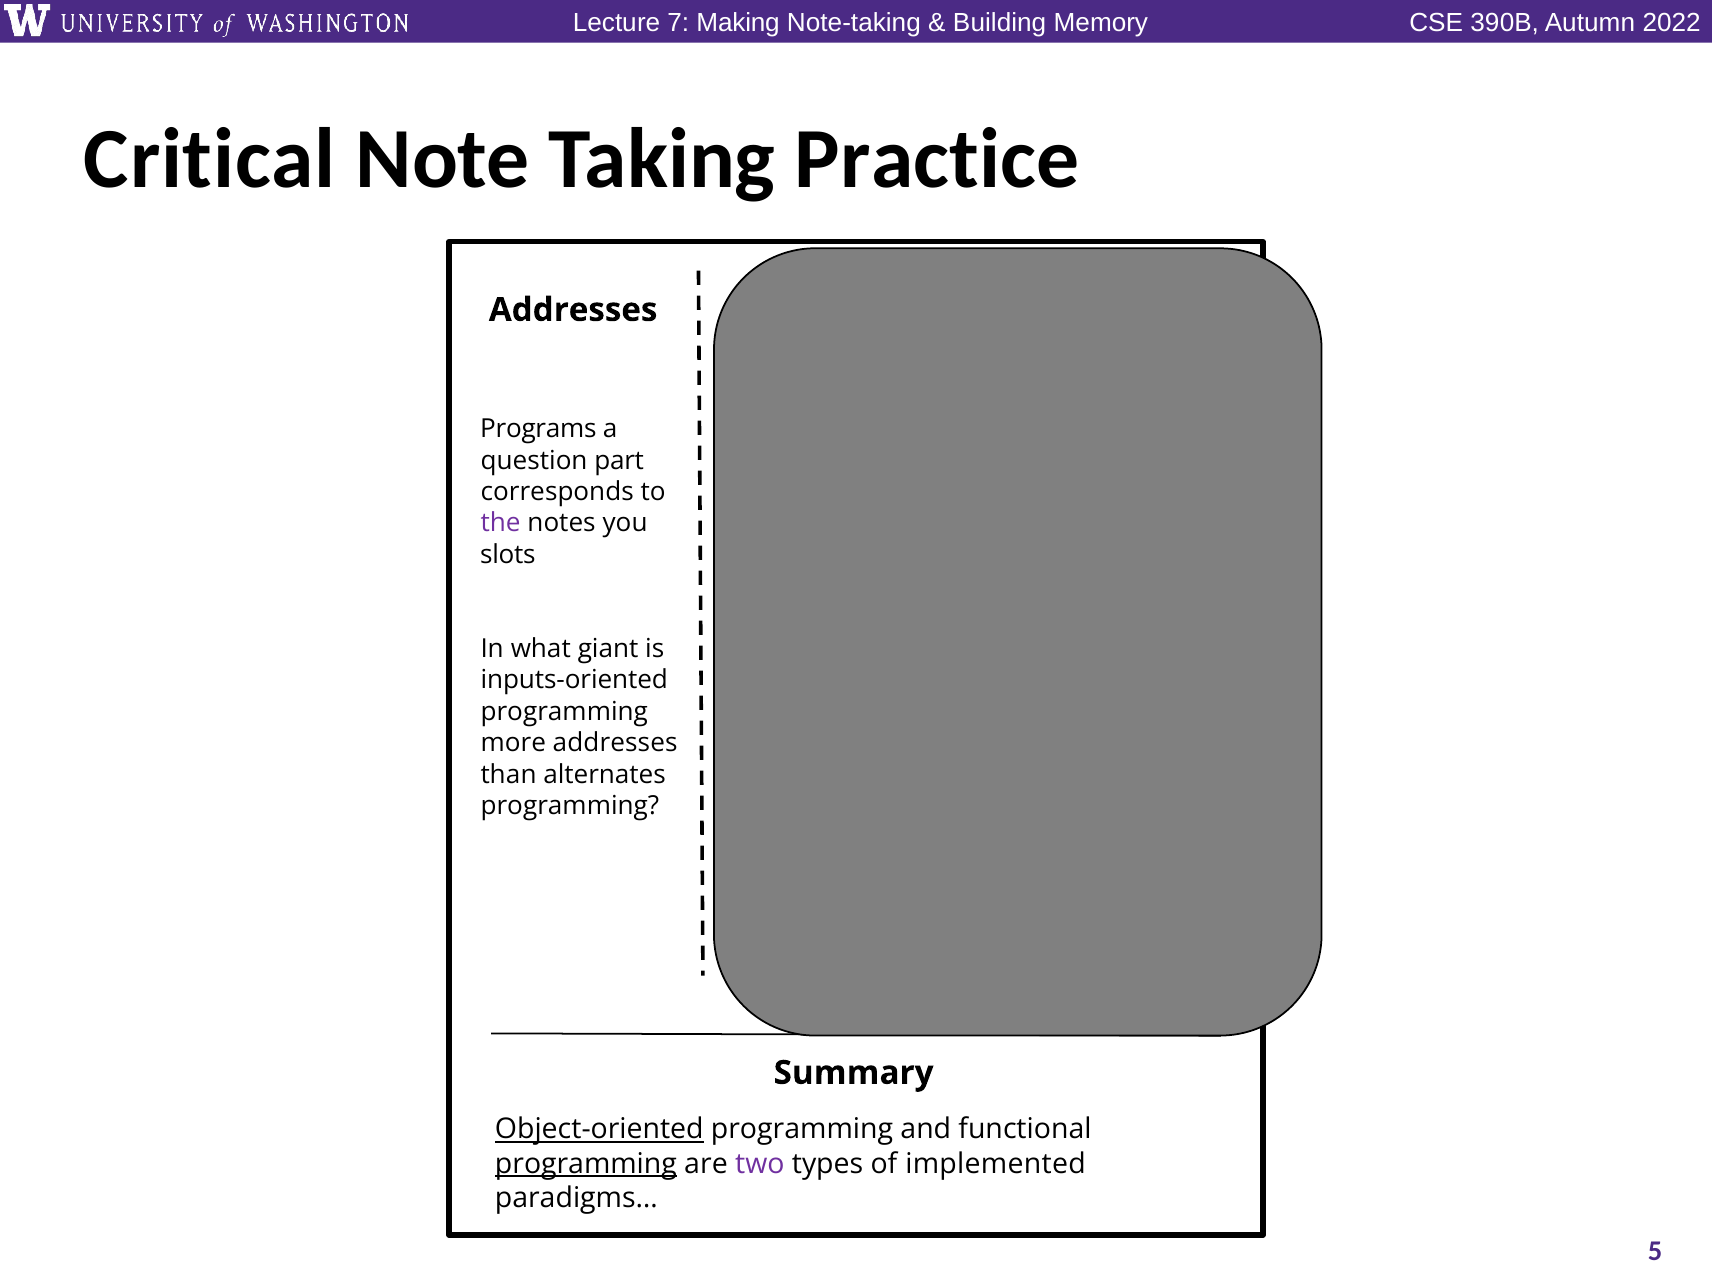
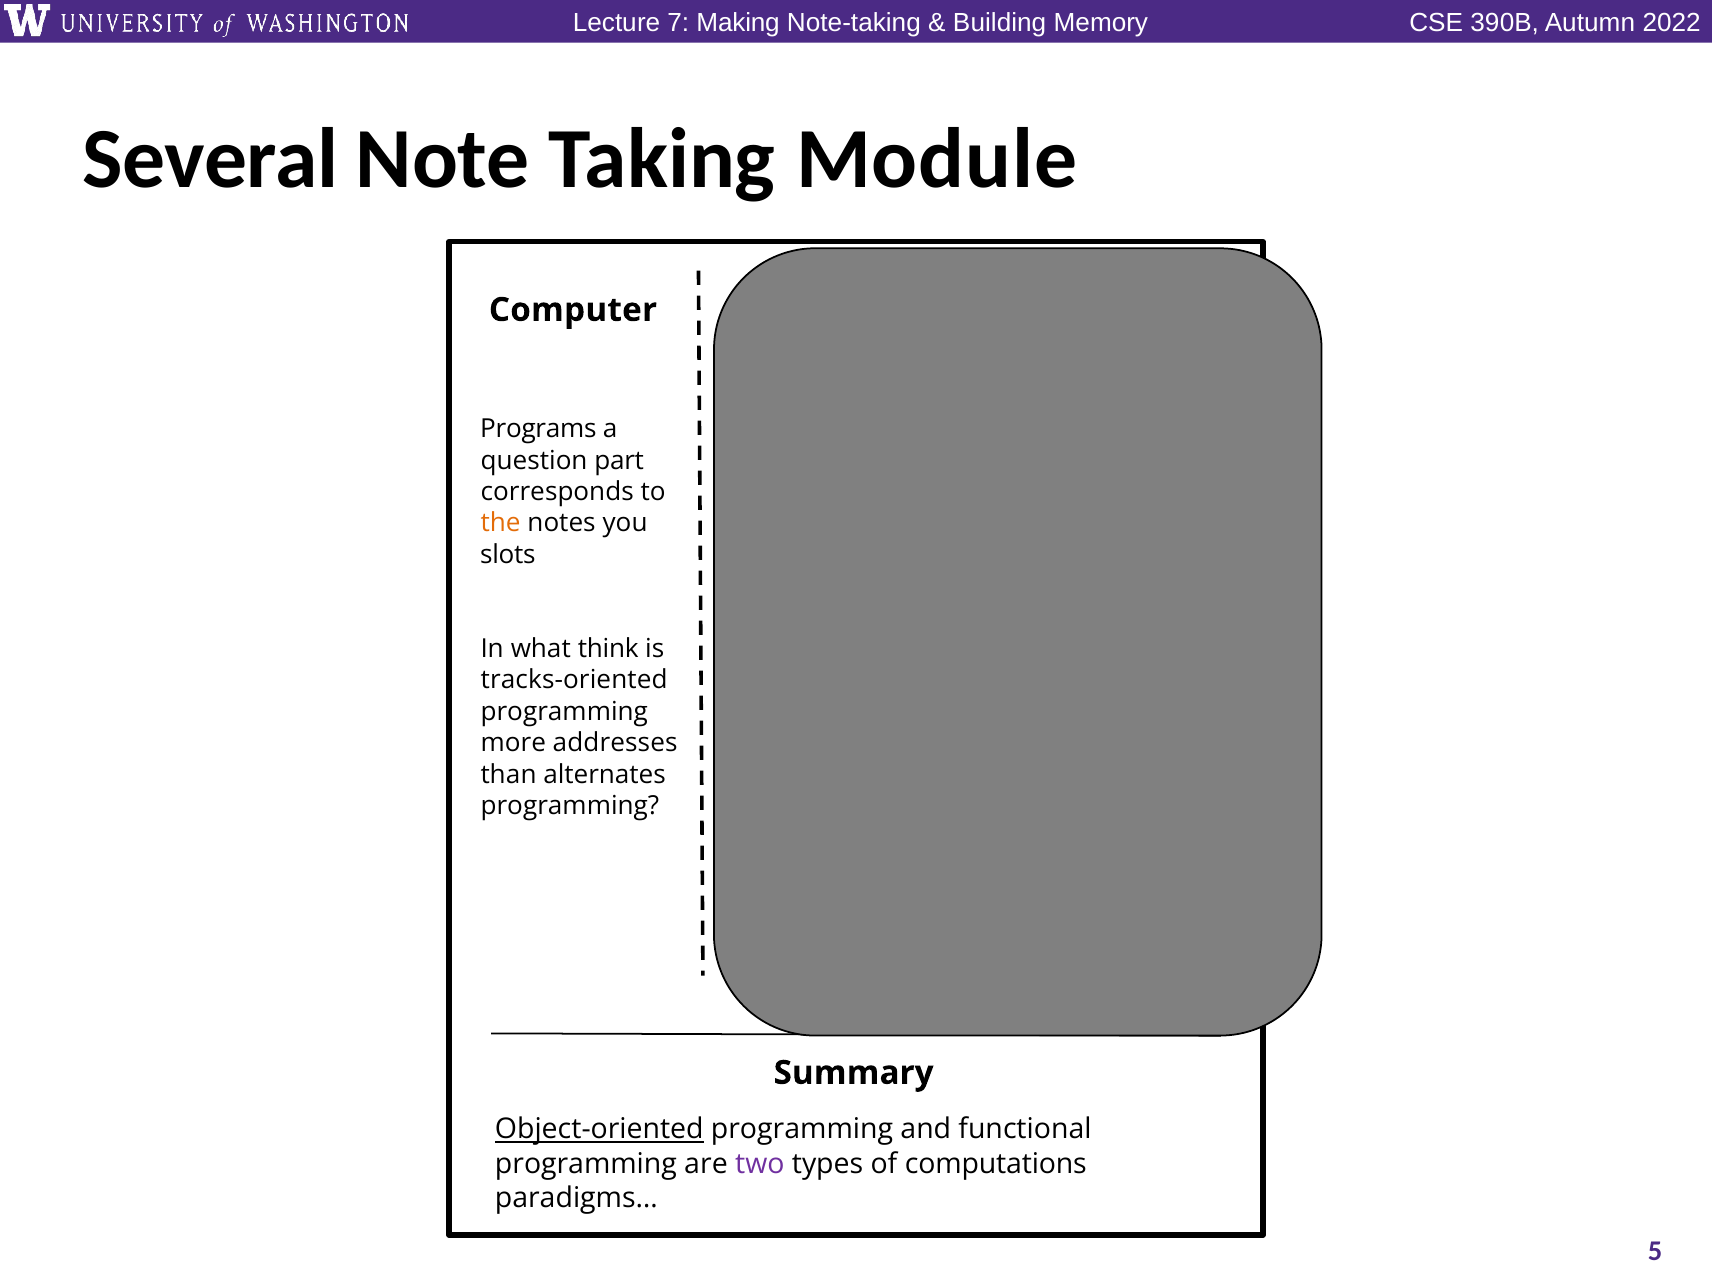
Critical: Critical -> Several (211, 159)
Practice: Practice -> Module (937, 159)
Addresses: Addresses -> Computer (573, 310)
the colour: purple -> orange (501, 523)
giant: giant -> think (608, 649)
inputs-oriented: inputs-oriented -> tracks-oriented (574, 680)
programming underline: present -> none (586, 1164)
of implemented: implemented -> computations (996, 1164)
